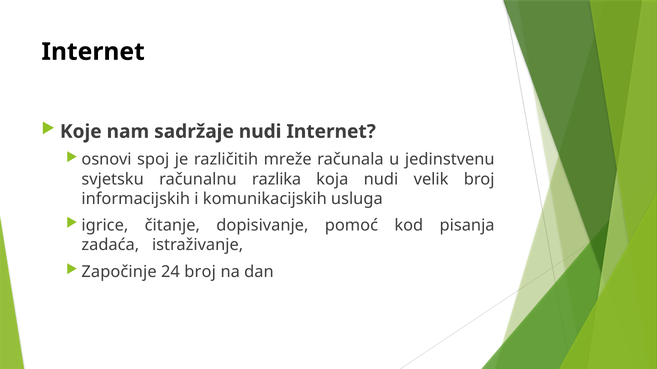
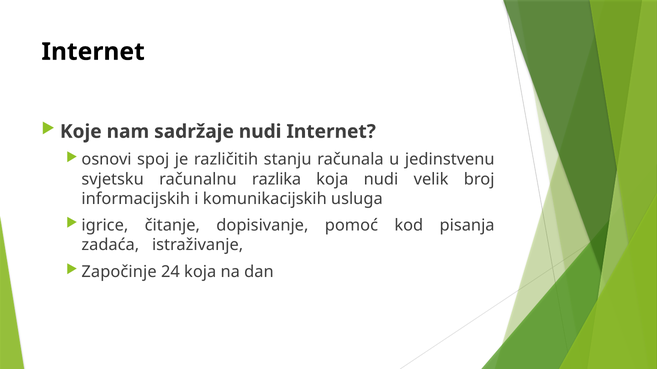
mreže: mreže -> stanju (288, 160)
24 broj: broj -> koja (200, 272)
